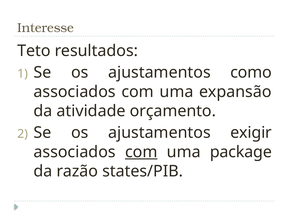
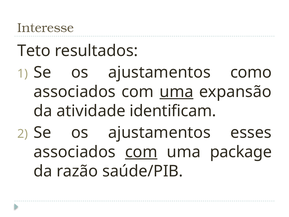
uma underline: none -> present (177, 92)
orçamento: orçamento -> identificam (173, 111)
exigir: exigir -> esses (251, 133)
states/PIB: states/PIB -> saúde/PIB (143, 171)
